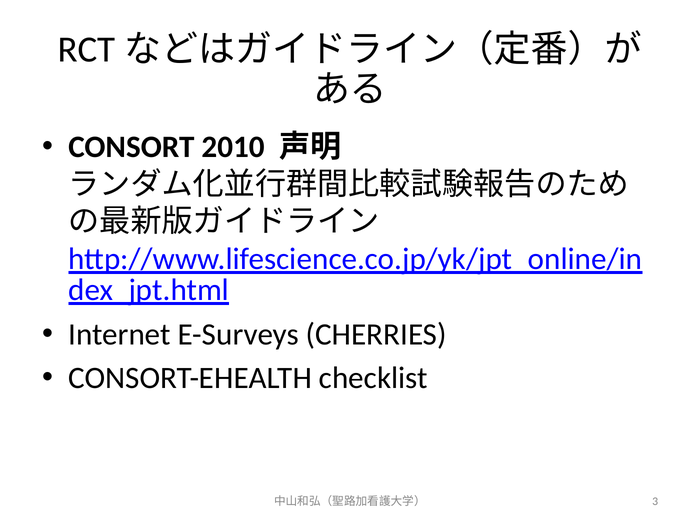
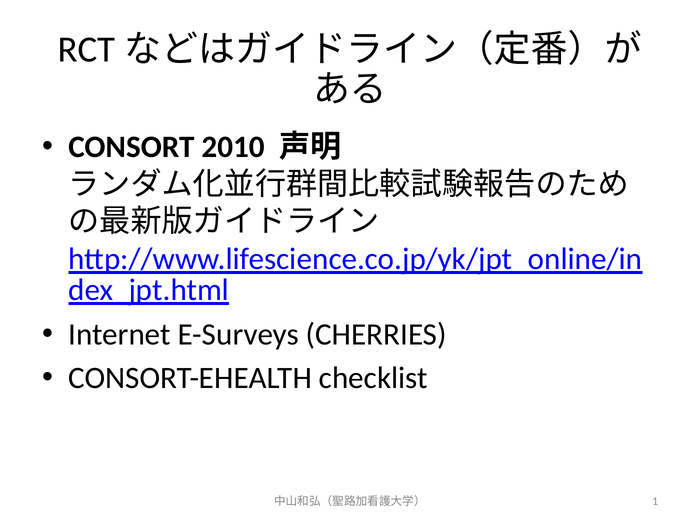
3: 3 -> 1 (655, 501)
